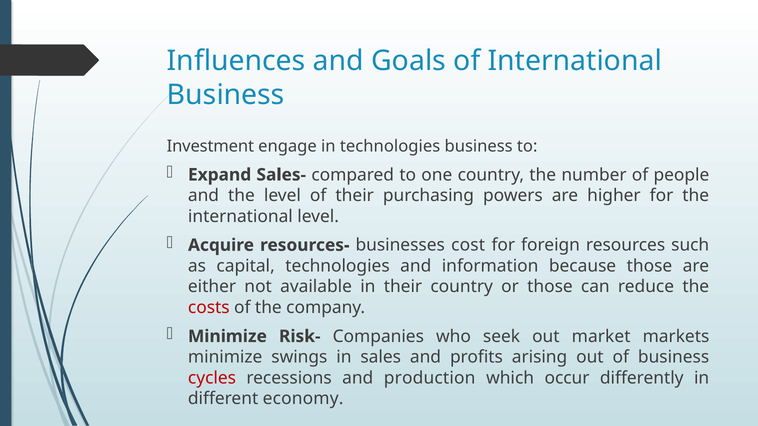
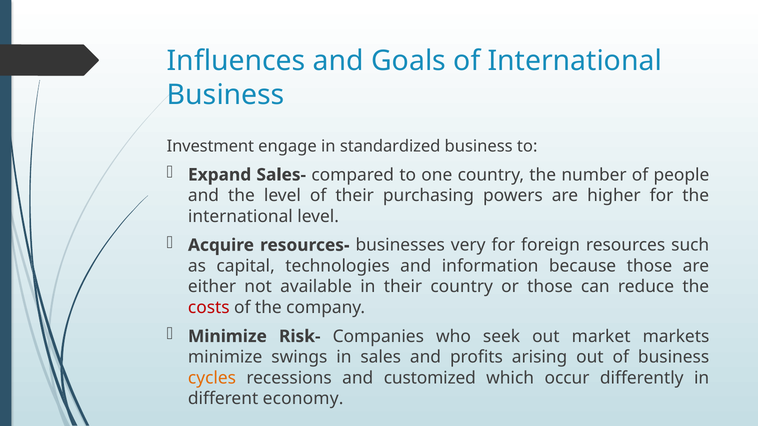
in technologies: technologies -> standardized (390, 147)
cost: cost -> very (468, 245)
cycles colour: red -> orange (212, 378)
production: production -> customized (430, 378)
